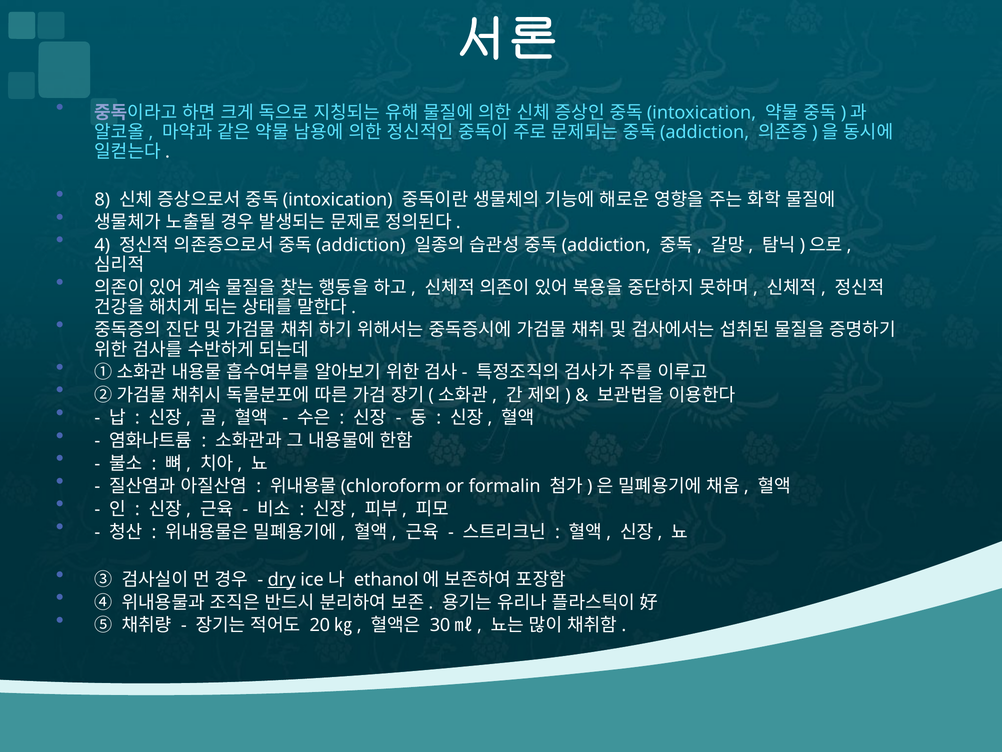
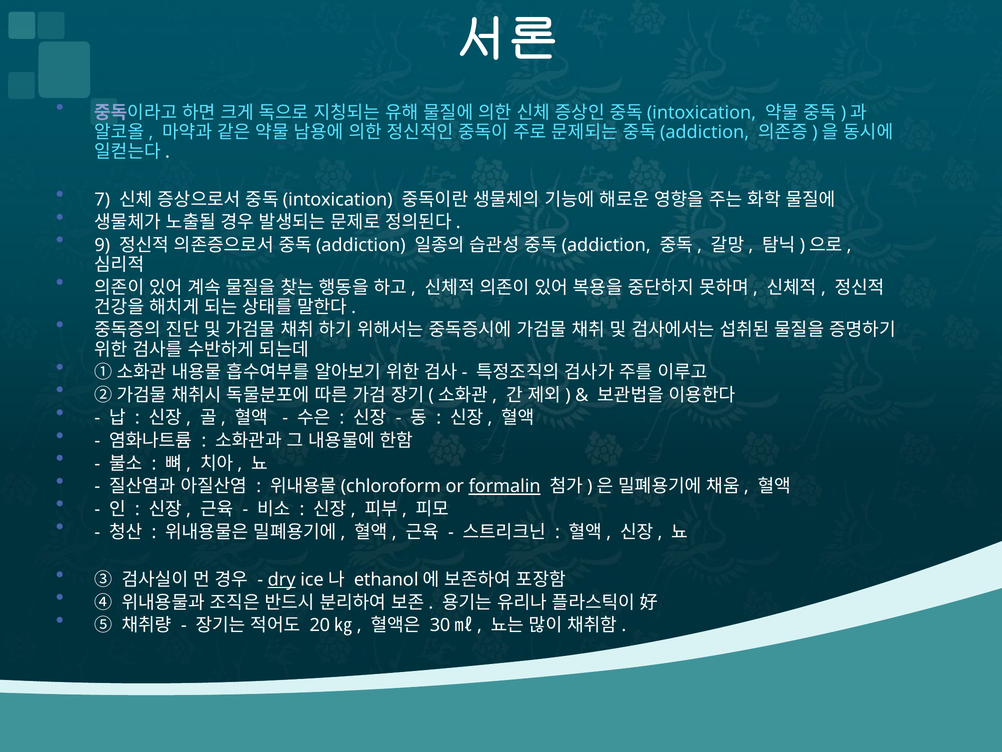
8: 8 -> 7 (102, 199)
4: 4 -> 9 (102, 245)
formalin underline: none -> present (505, 486)
